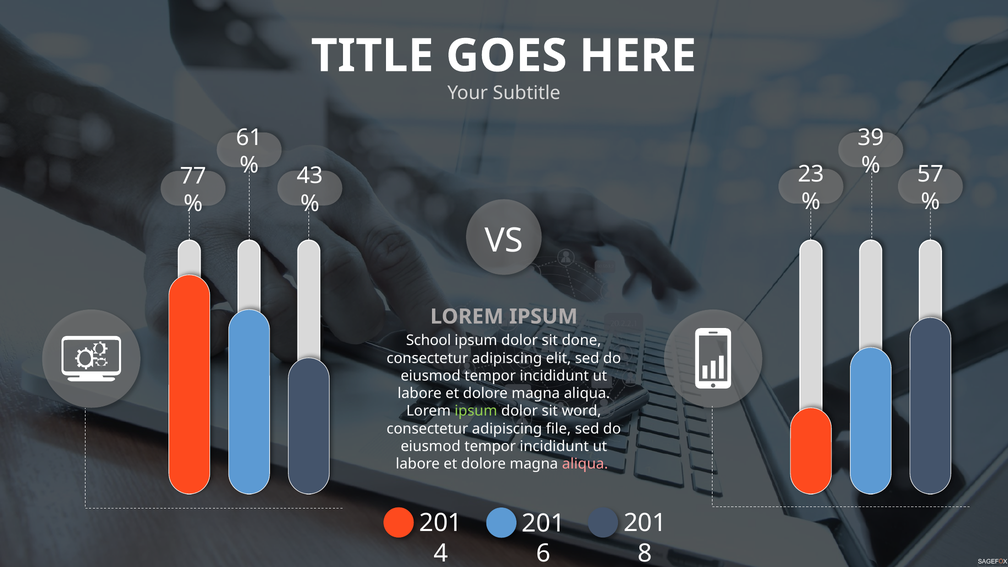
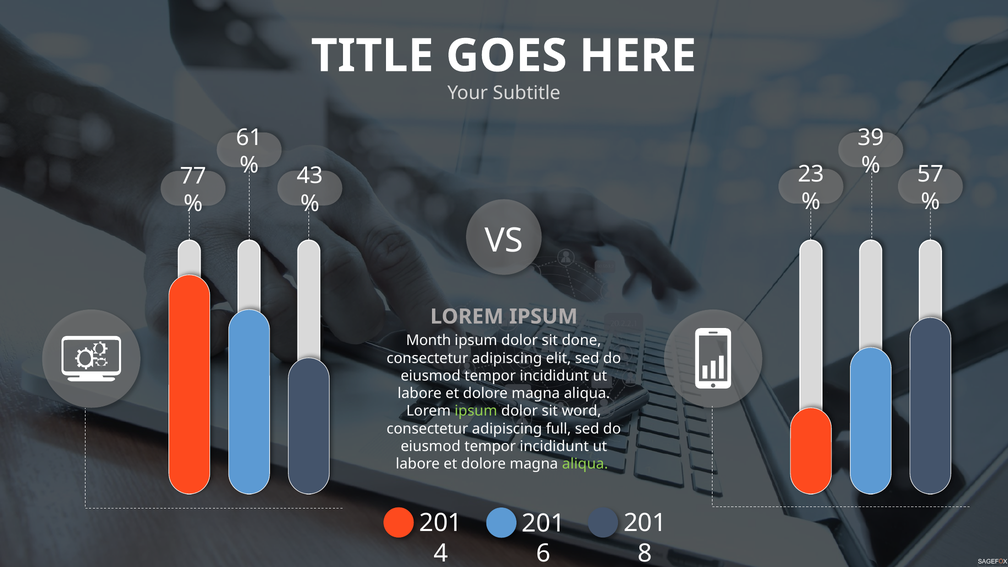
School: School -> Month (429, 341)
file: file -> full (559, 429)
aliqua colour: pink -> light green (585, 464)
